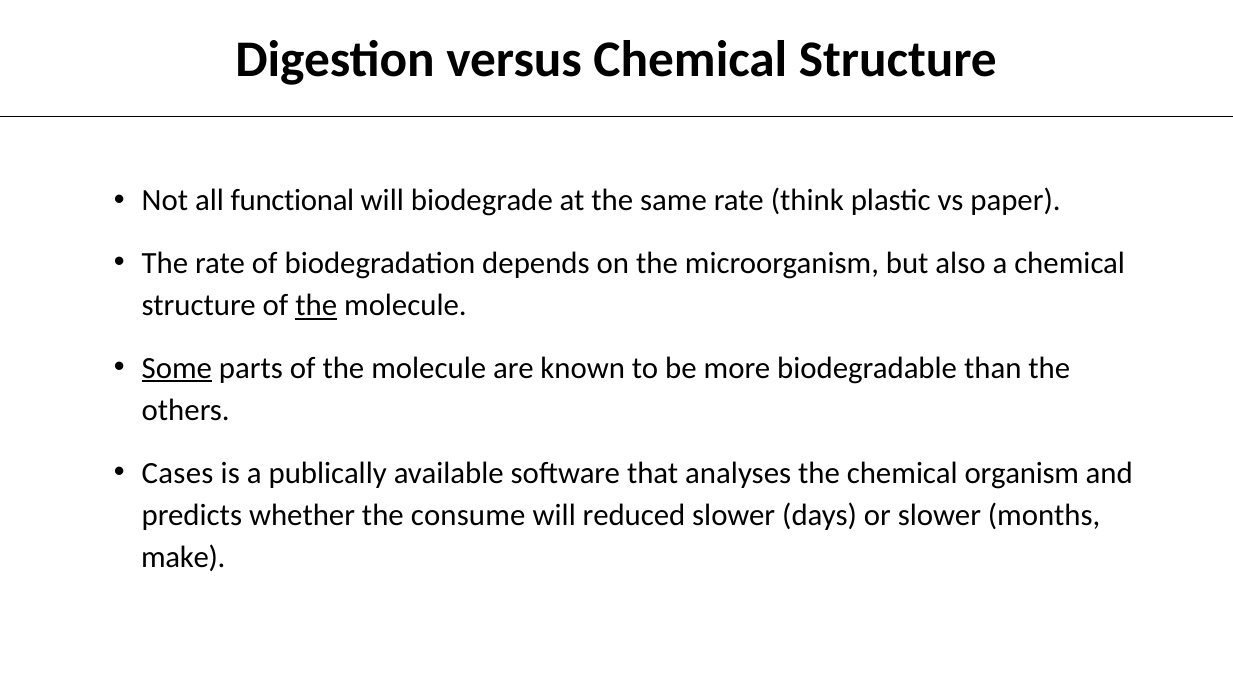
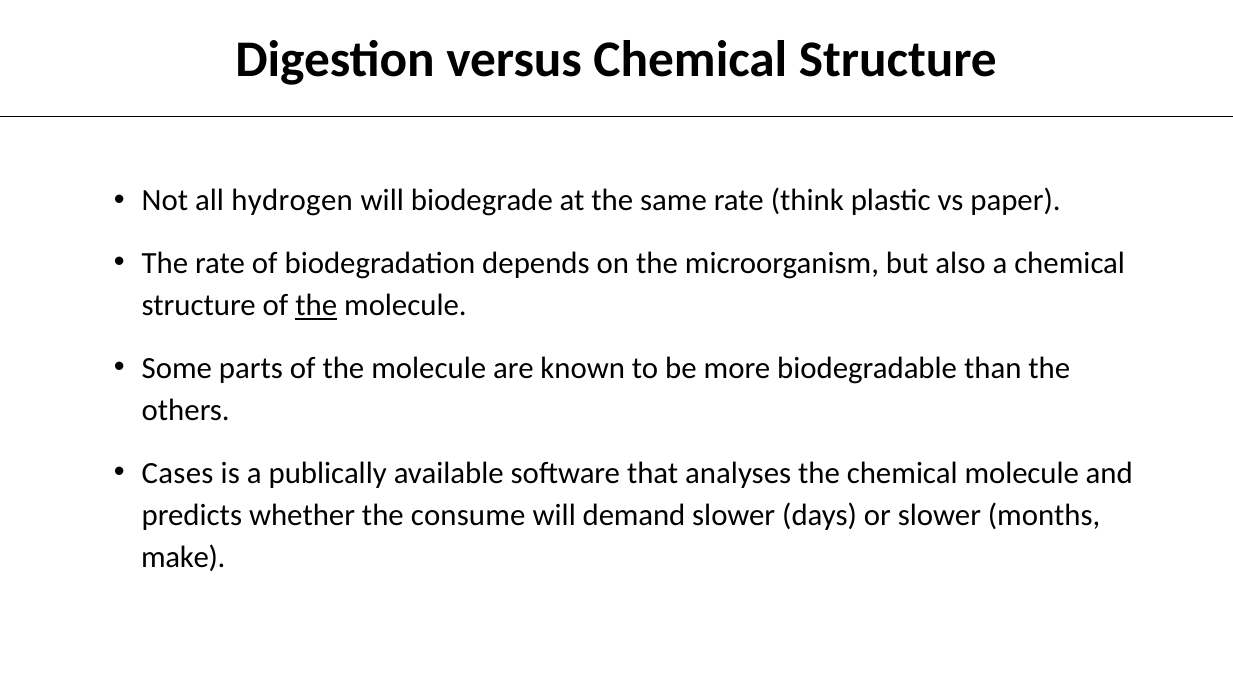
functional: functional -> hydrogen (292, 201)
Some underline: present -> none (177, 368)
chemical organism: organism -> molecule (1022, 473)
reduced: reduced -> demand (634, 516)
